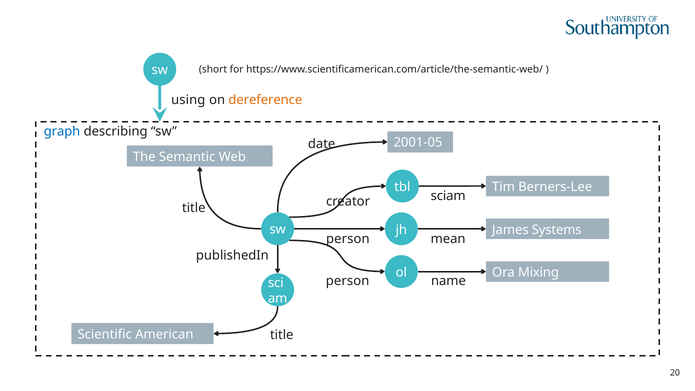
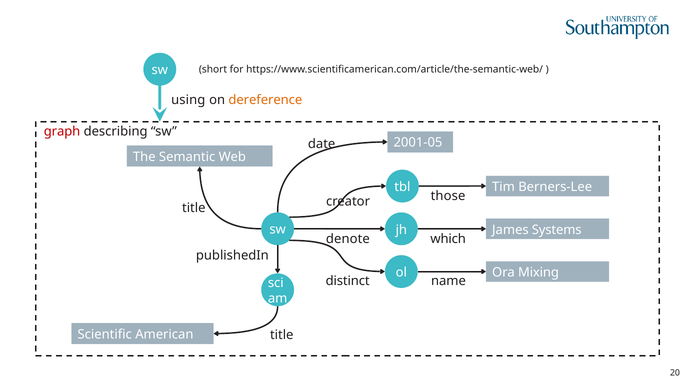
graph colour: blue -> red (62, 131)
sciam: sciam -> those (448, 196)
person: person -> denote (348, 239)
mean: mean -> which (448, 239)
person: person -> distinct (348, 281)
